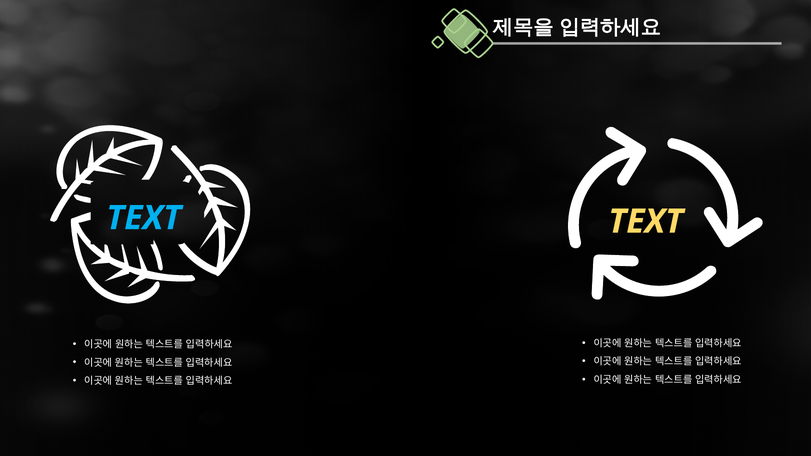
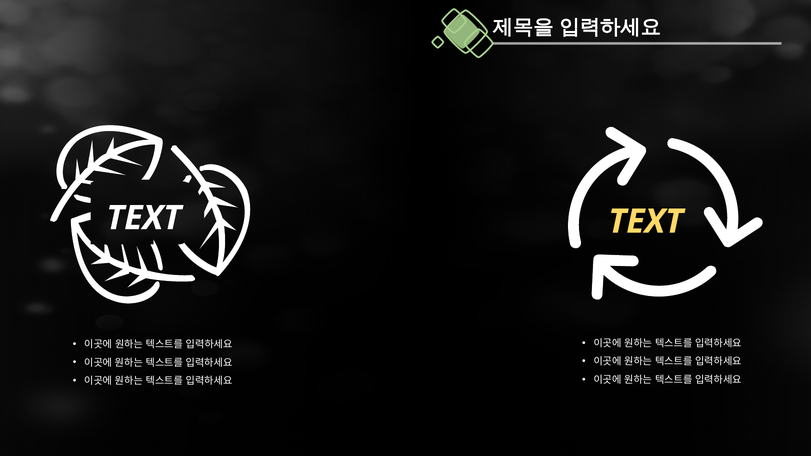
TEXT colour: light blue -> white (144, 218)
